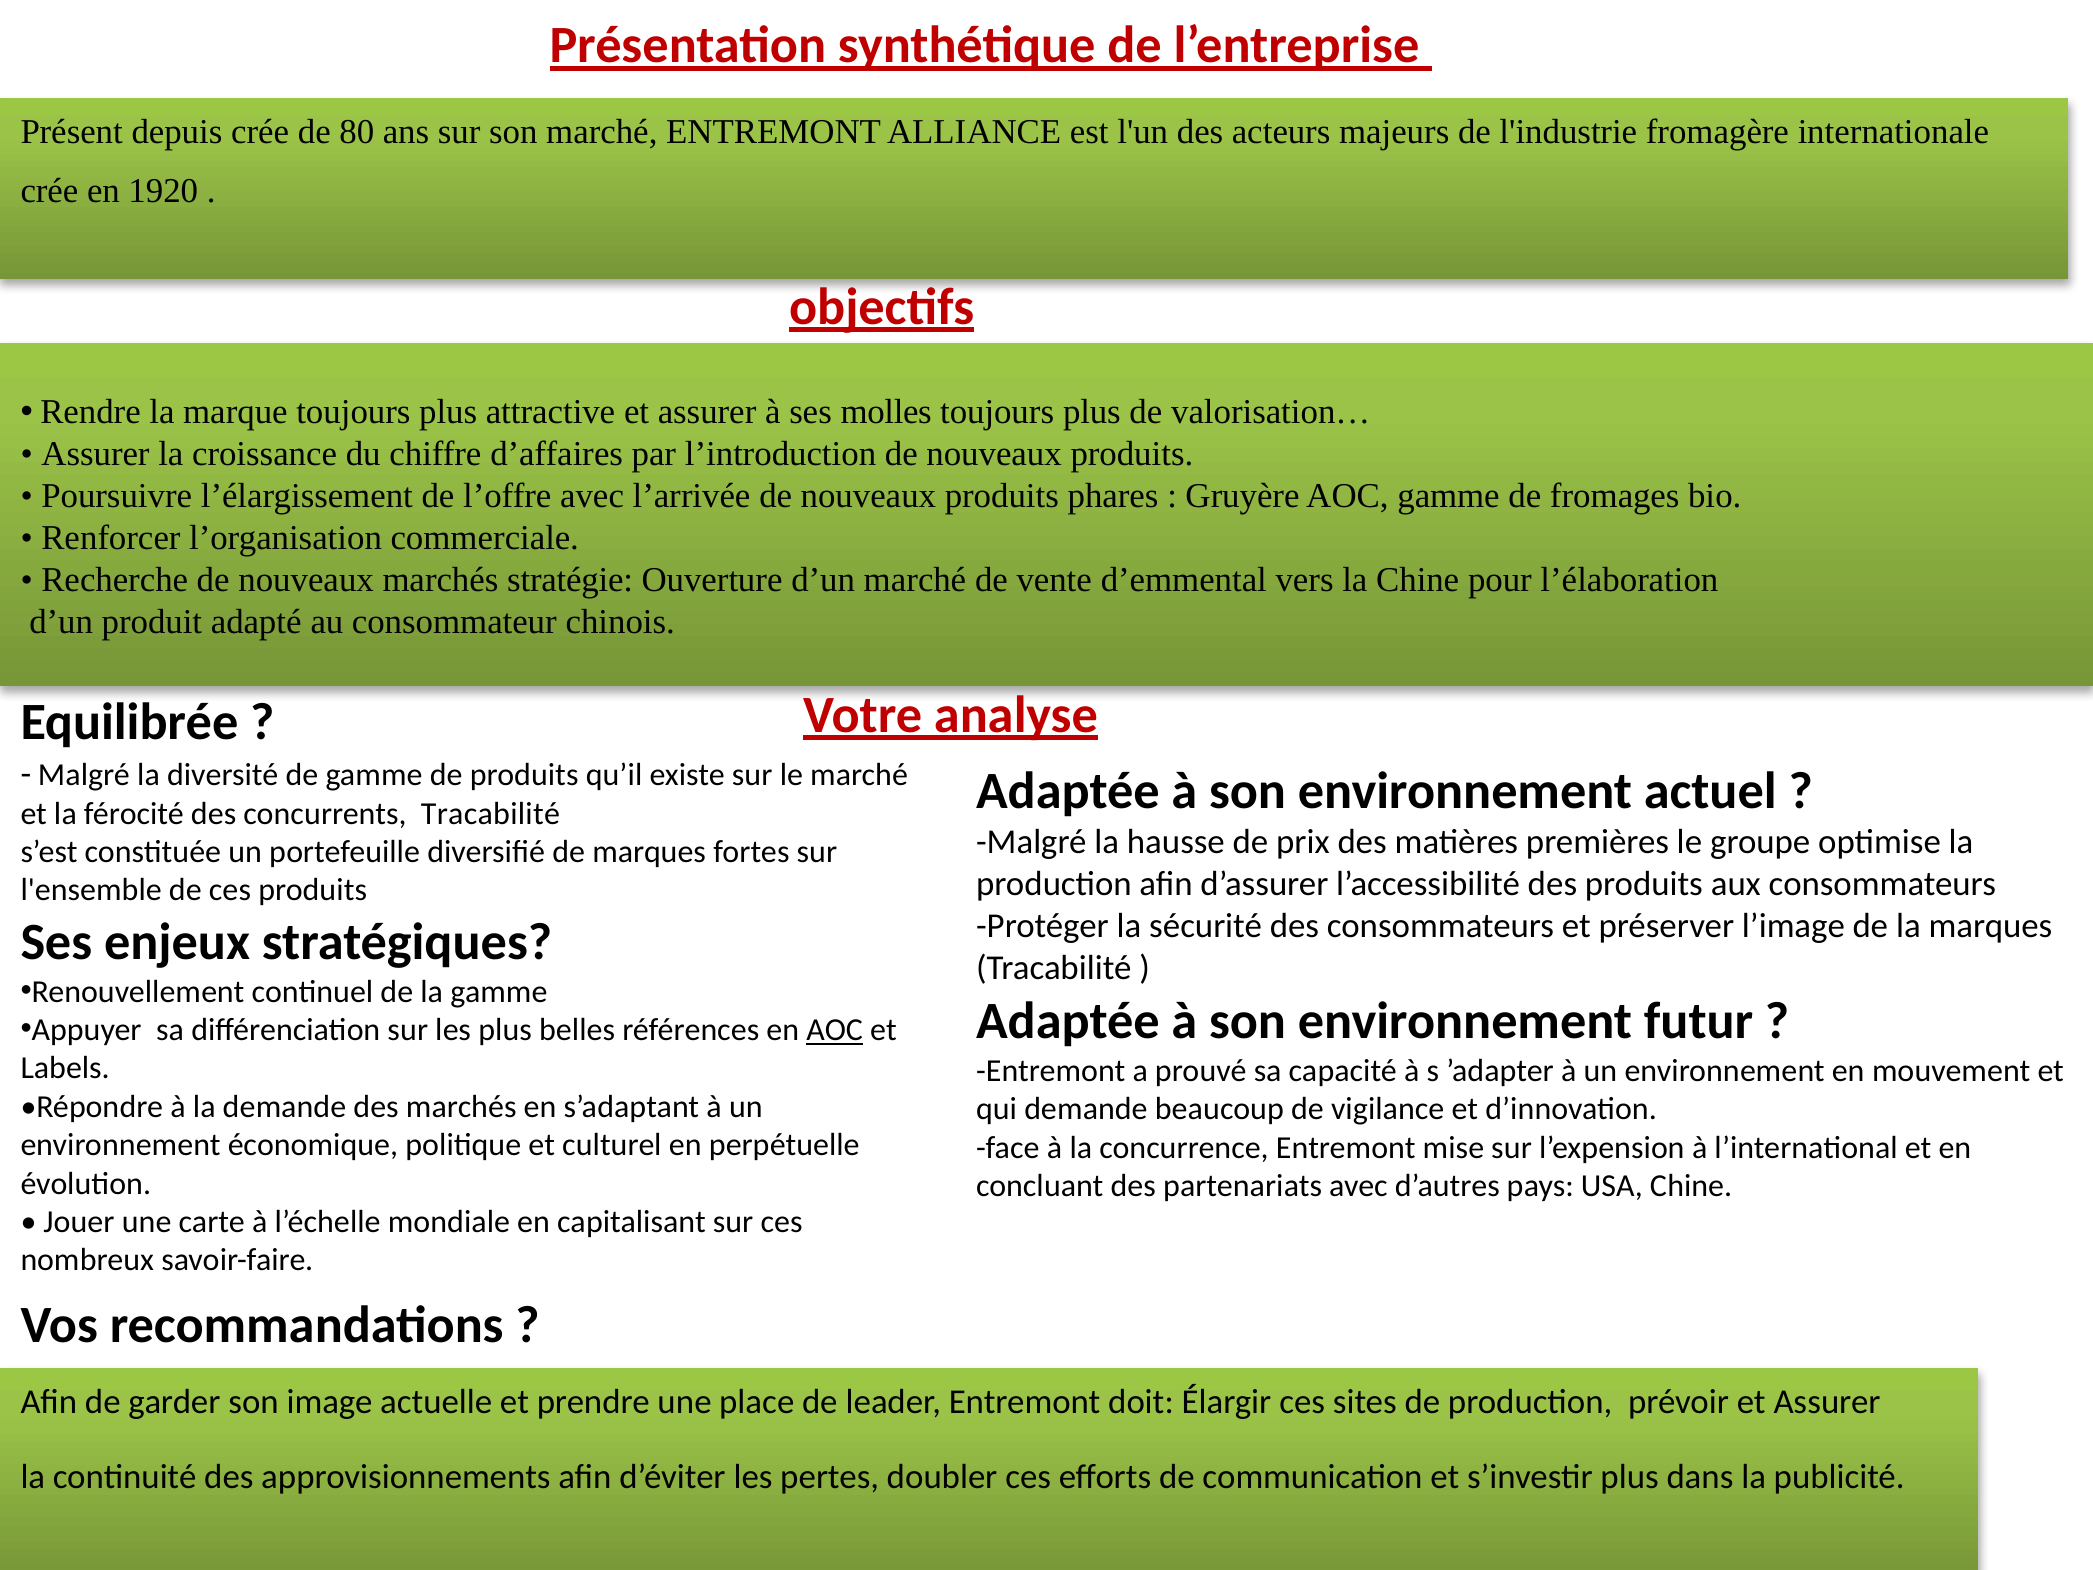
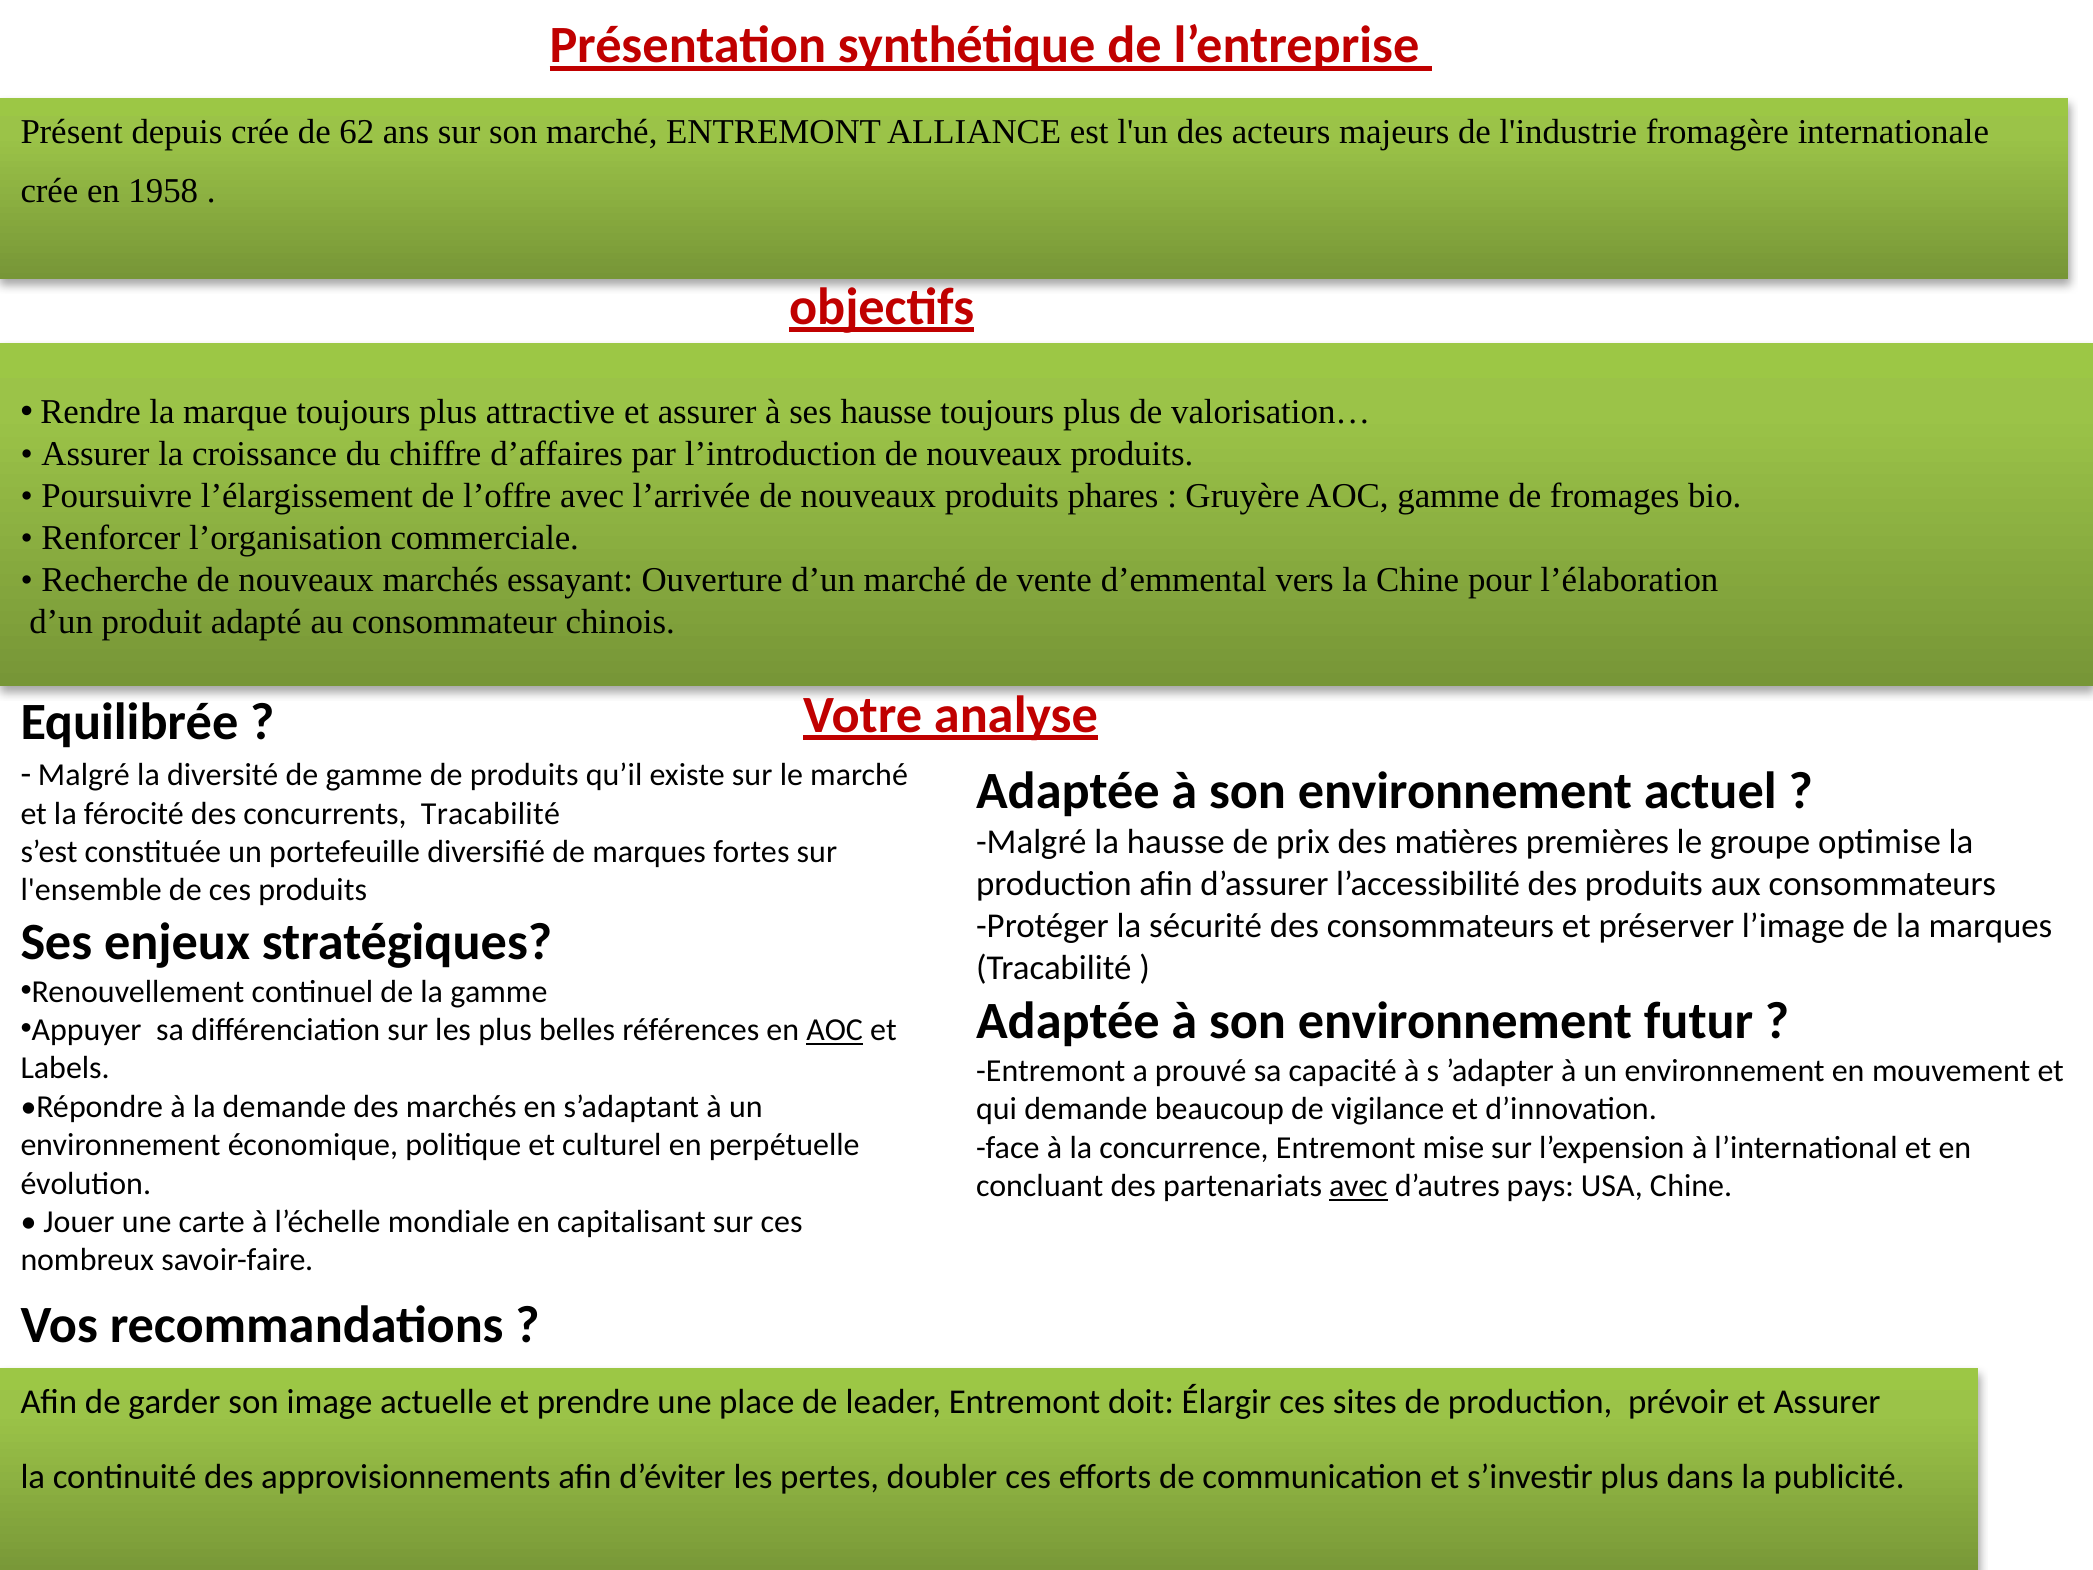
80: 80 -> 62 (357, 132)
1920: 1920 -> 1958 (163, 191)
ses molles: molles -> hausse (886, 412)
stratégie: stratégie -> essayant (570, 580)
avec underline: none -> present (1358, 1186)
